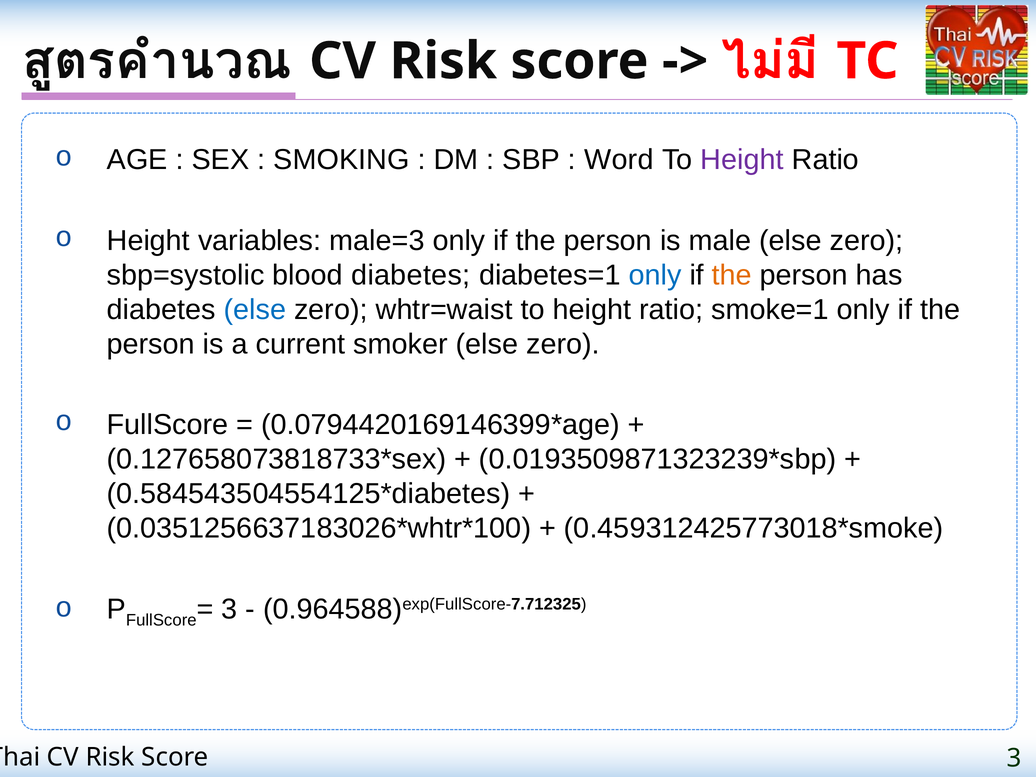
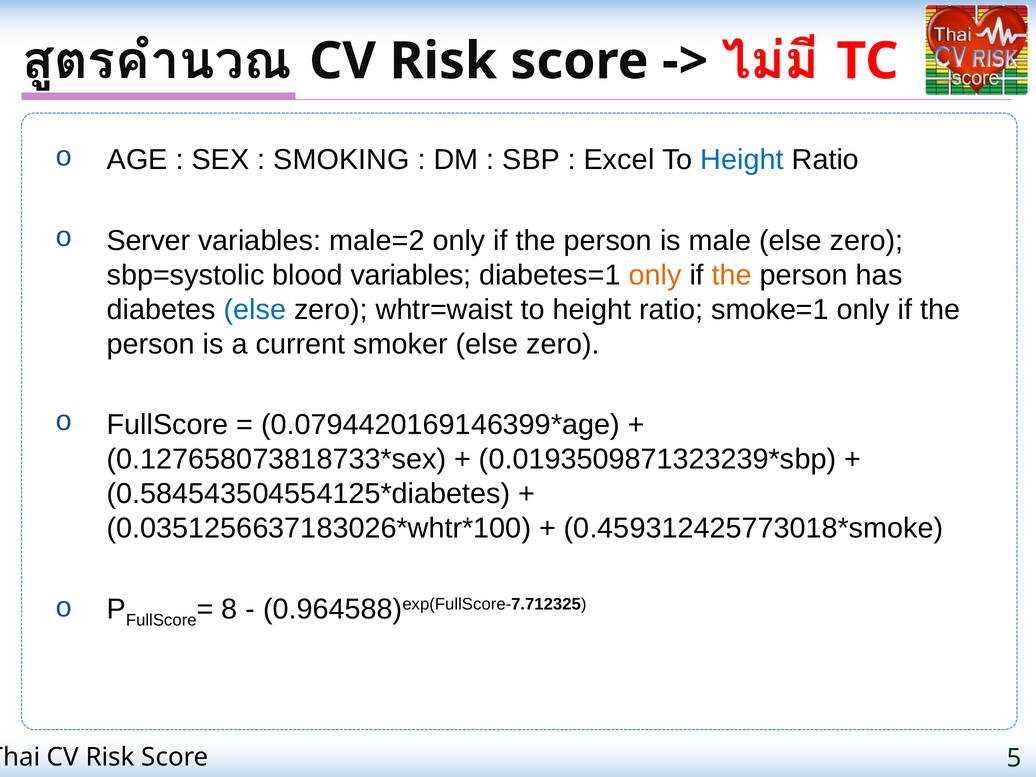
Word: Word -> Excel (619, 160)
Height colour: purple -> blue (742, 160)
Height: Height -> Server (149, 241)
male=3: male=3 -> male=2 (377, 241)
blood diabetes: diabetes -> variables (411, 275)
only colour: blue -> orange (655, 275)
3: 3 -> 8 (229, 609)
Score 3: 3 -> 5 (1014, 758)
